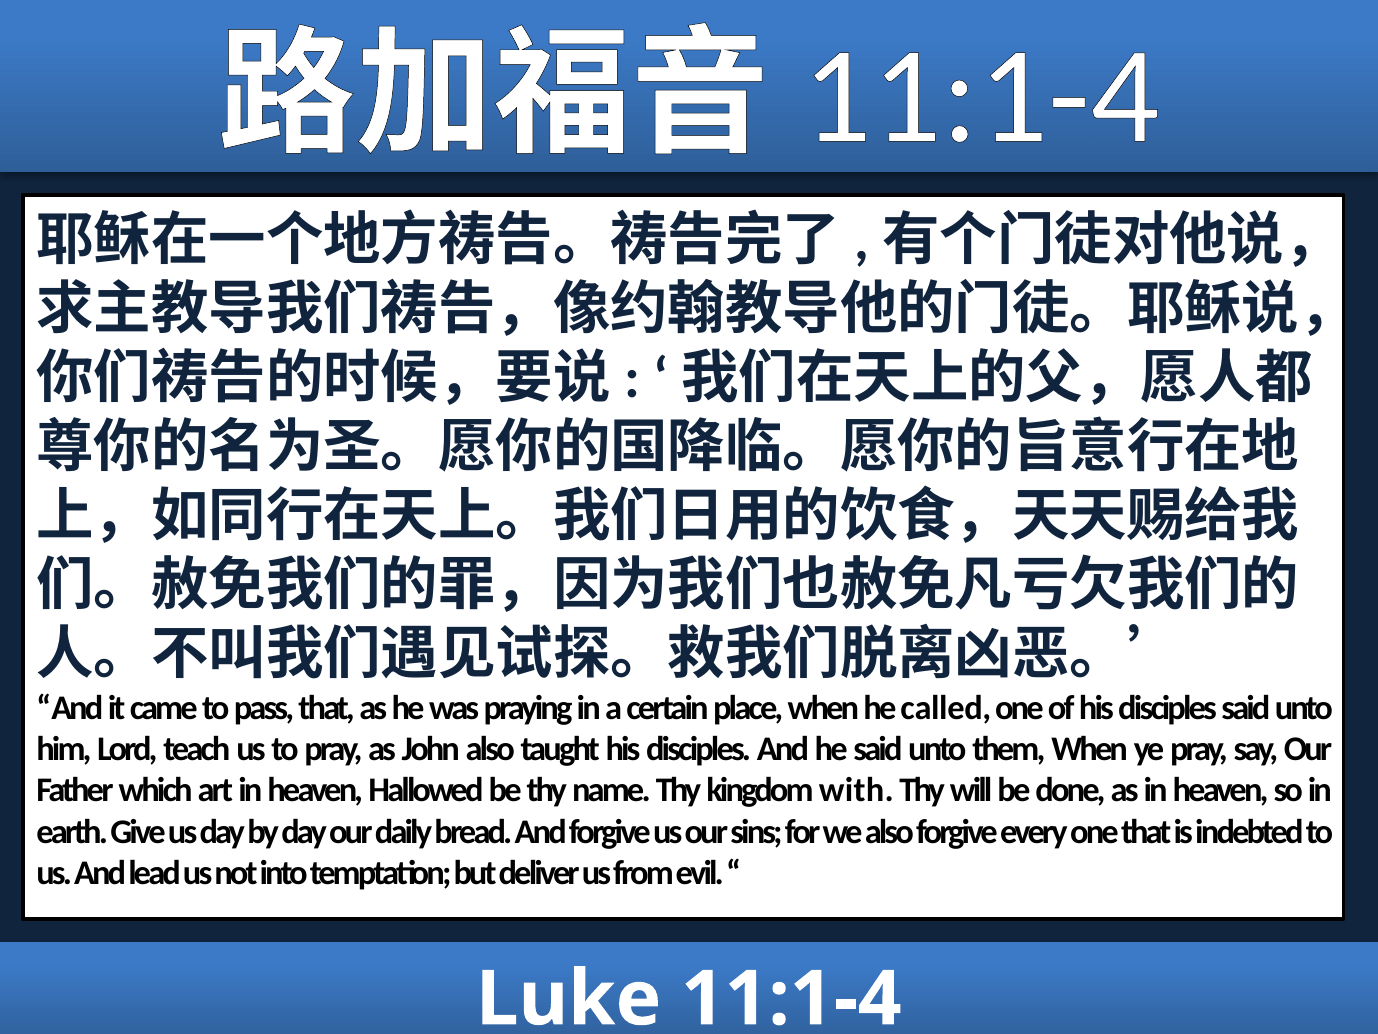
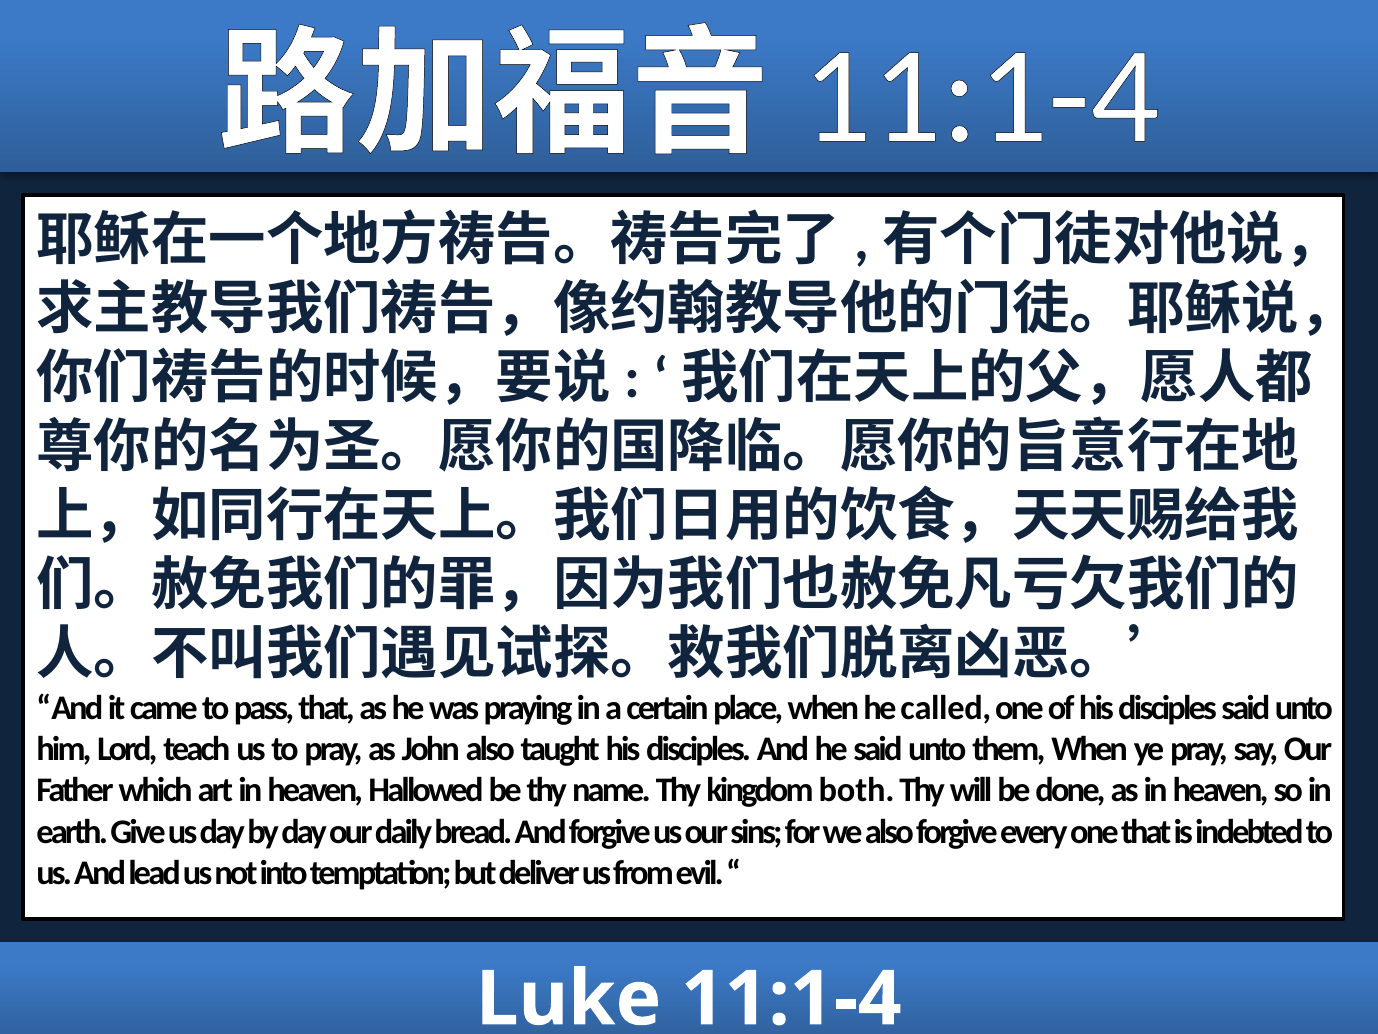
with: with -> both (857, 790)
